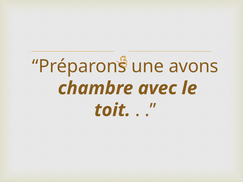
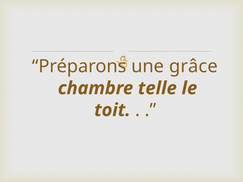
avons: avons -> grâce (193, 66)
avec: avec -> telle (157, 88)
